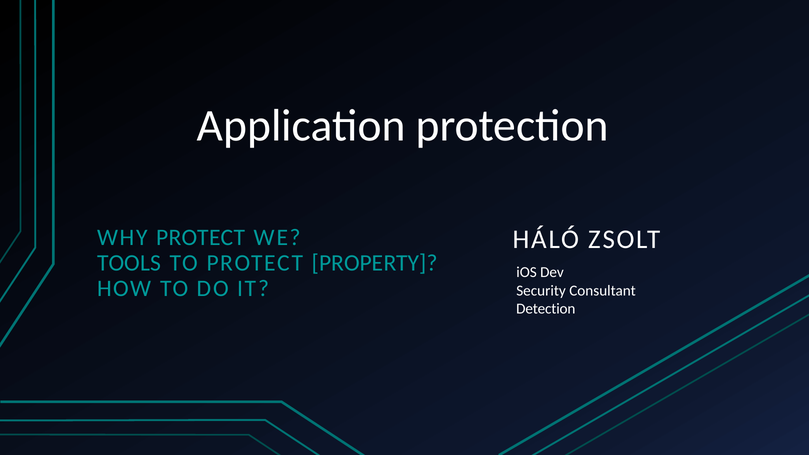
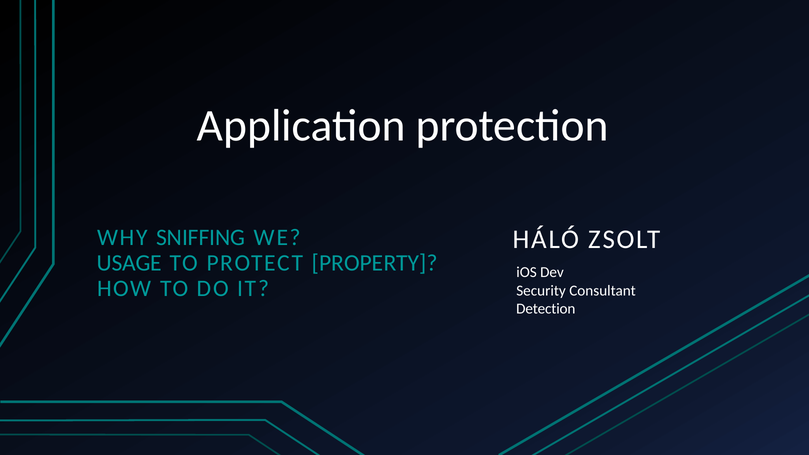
WHY PROTECT: PROTECT -> SNIFFING (201, 238)
TOOLS: TOOLS -> USAGE (129, 263)
